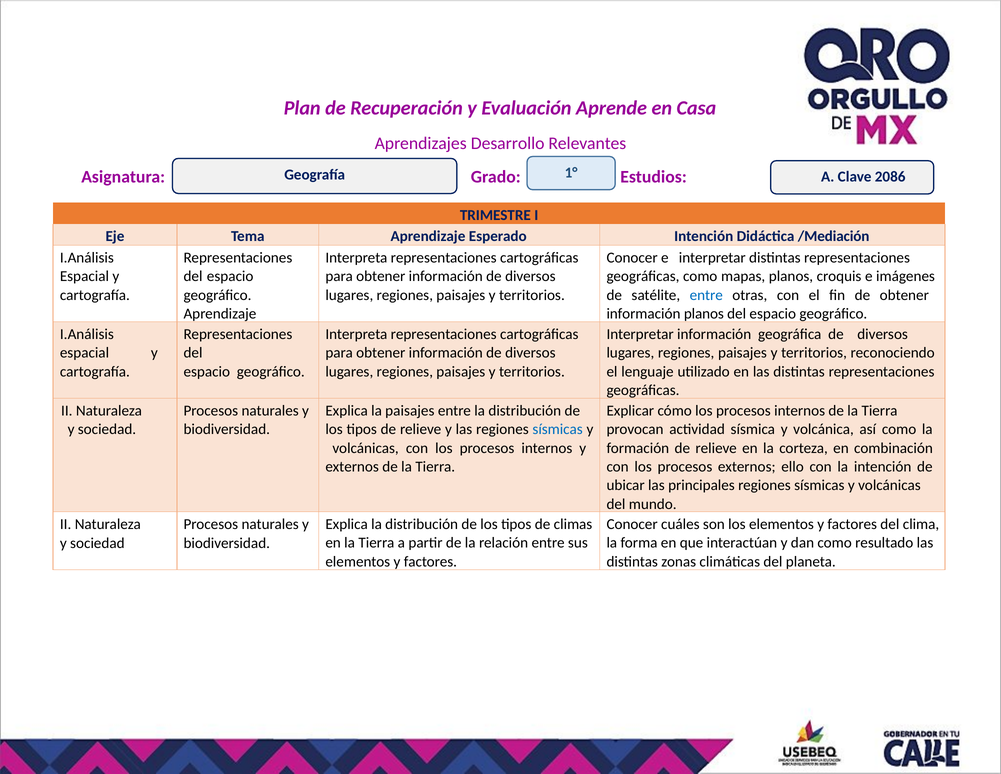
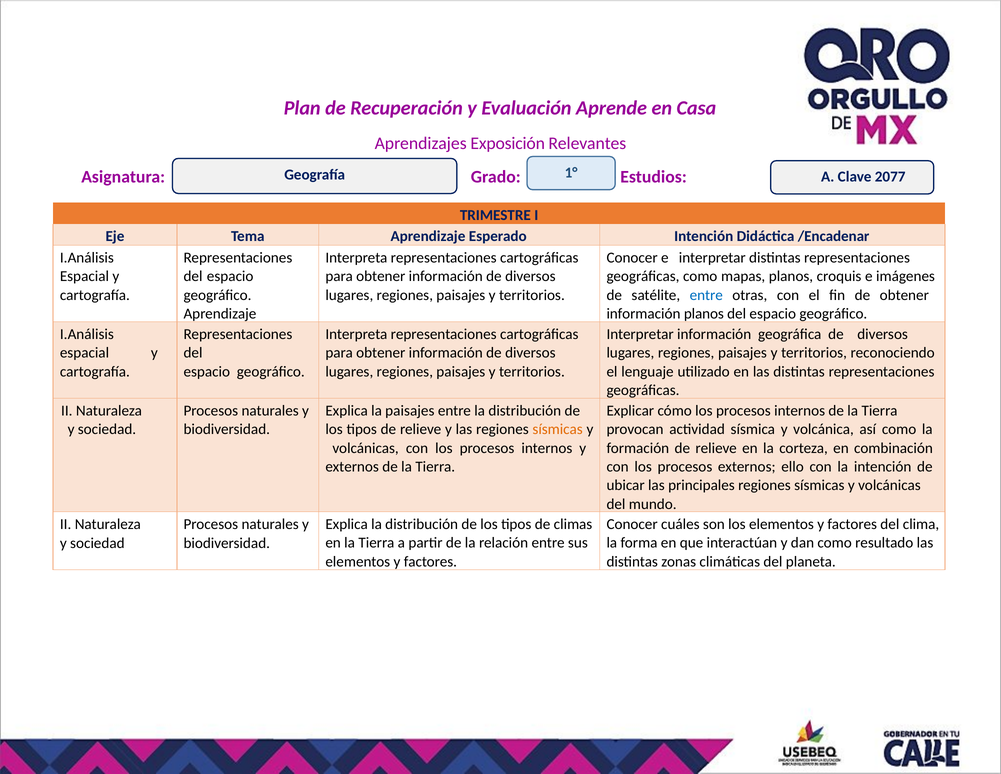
Desarrollo: Desarrollo -> Exposición (508, 143)
2086: 2086 -> 2077 (890, 177)
/Mediación: /Mediación -> /Encadenar (834, 236)
sísmicas colour: blue -> orange (558, 429)
